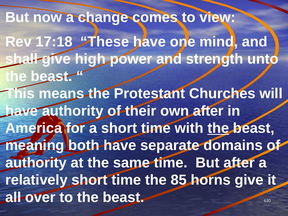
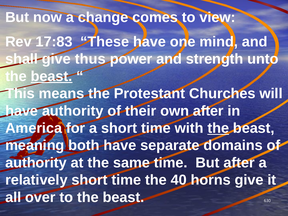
17:18: 17:18 -> 17:83 (54, 42)
high: high -> thus (90, 59)
beast underline: none -> present (52, 76)
85: 85 -> 40 (179, 180)
